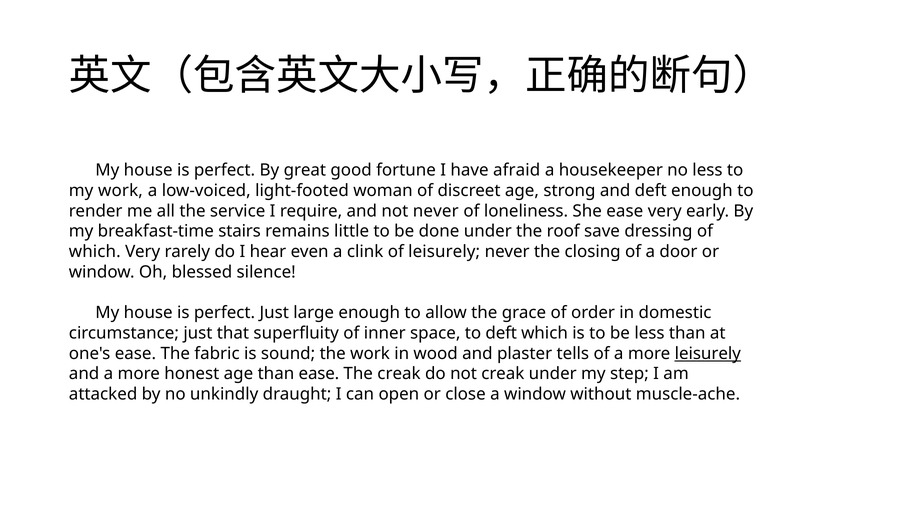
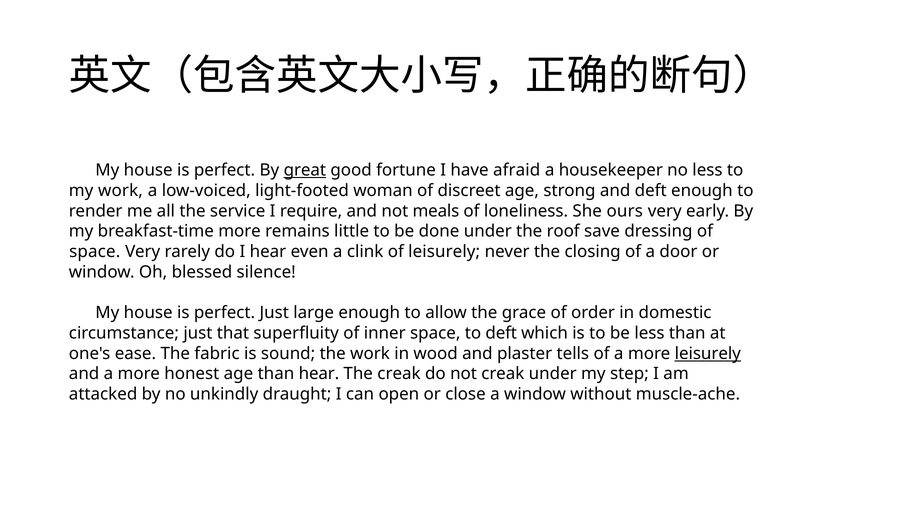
great underline: none -> present (305, 170)
not never: never -> meals (436, 211)
She ease: ease -> ours (625, 211)
breakfast-time stairs: stairs -> more (240, 231)
which: which -> space (95, 252)
than ease: ease -> hear (319, 374)
